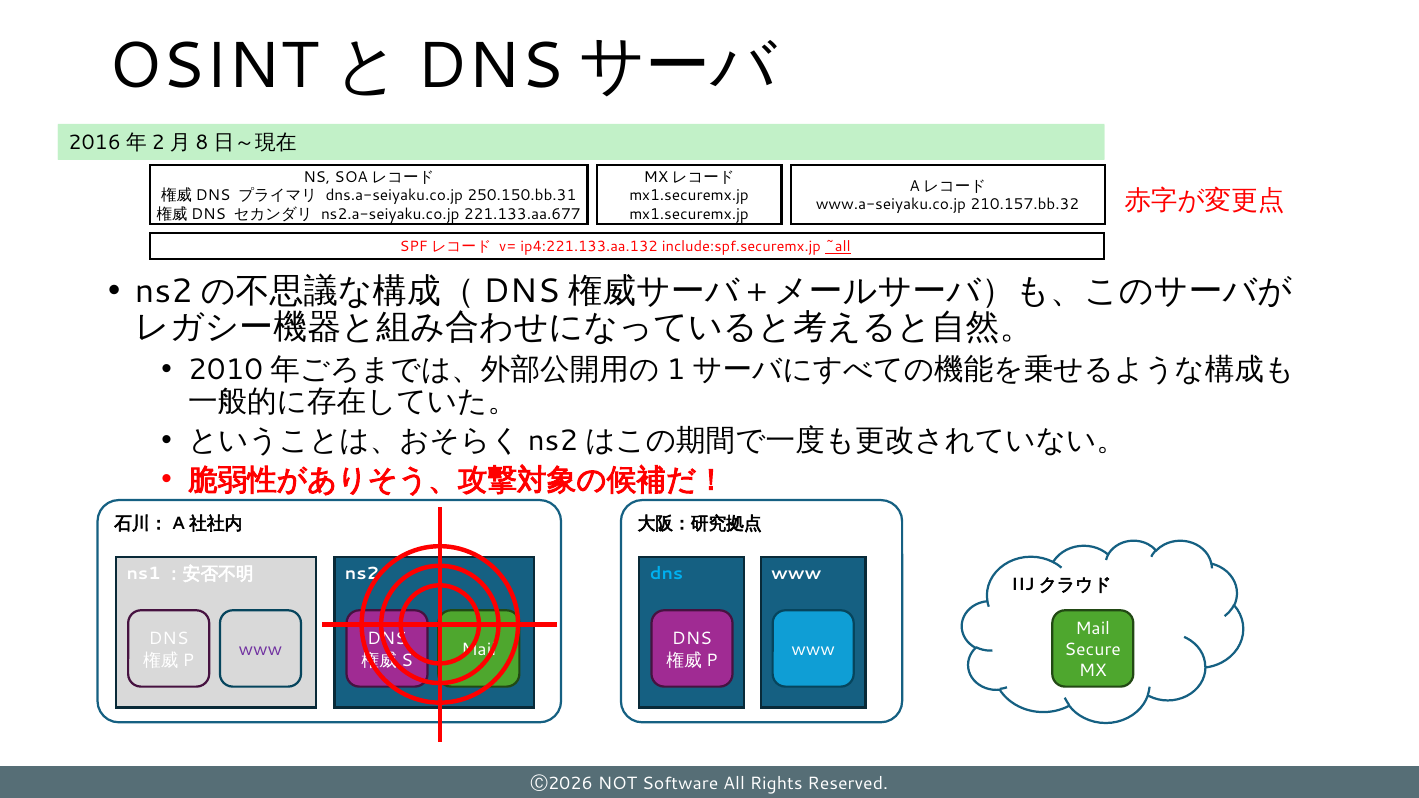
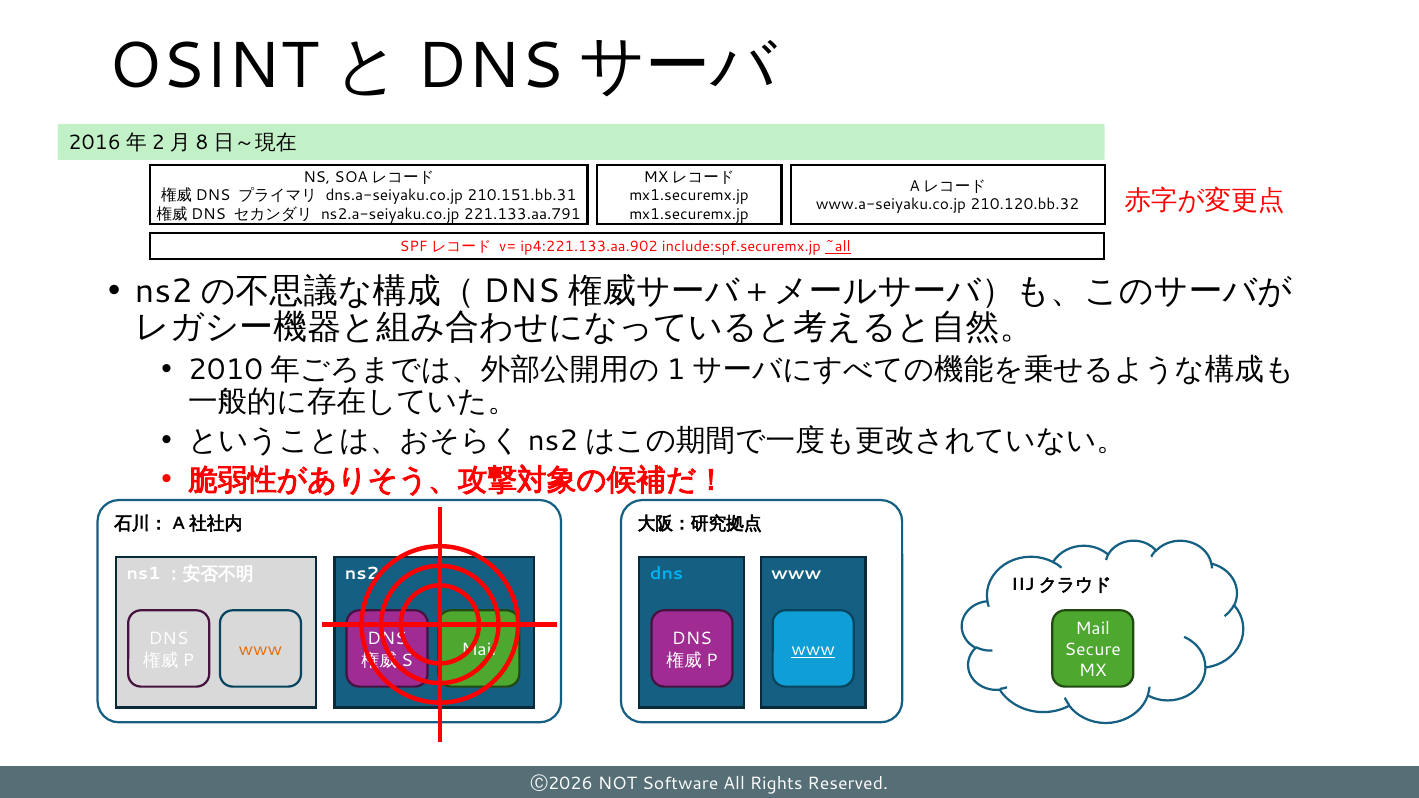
250.150.bb.31: 250.150.bb.31 -> 210.151.bb.31 (522, 196)
210.157.bb.32: 210.157.bb.32 -> 210.120.bb.32 (1025, 205)
221.133.aa.677: 221.133.aa.677 -> 221.133.aa.791 (522, 214)
ip4:221.133.aa.132: ip4:221.133.aa.132 -> ip4:221.133.aa.902 (589, 247)
www colour: purple -> orange (260, 650)
www underline: none -> present (813, 650)
